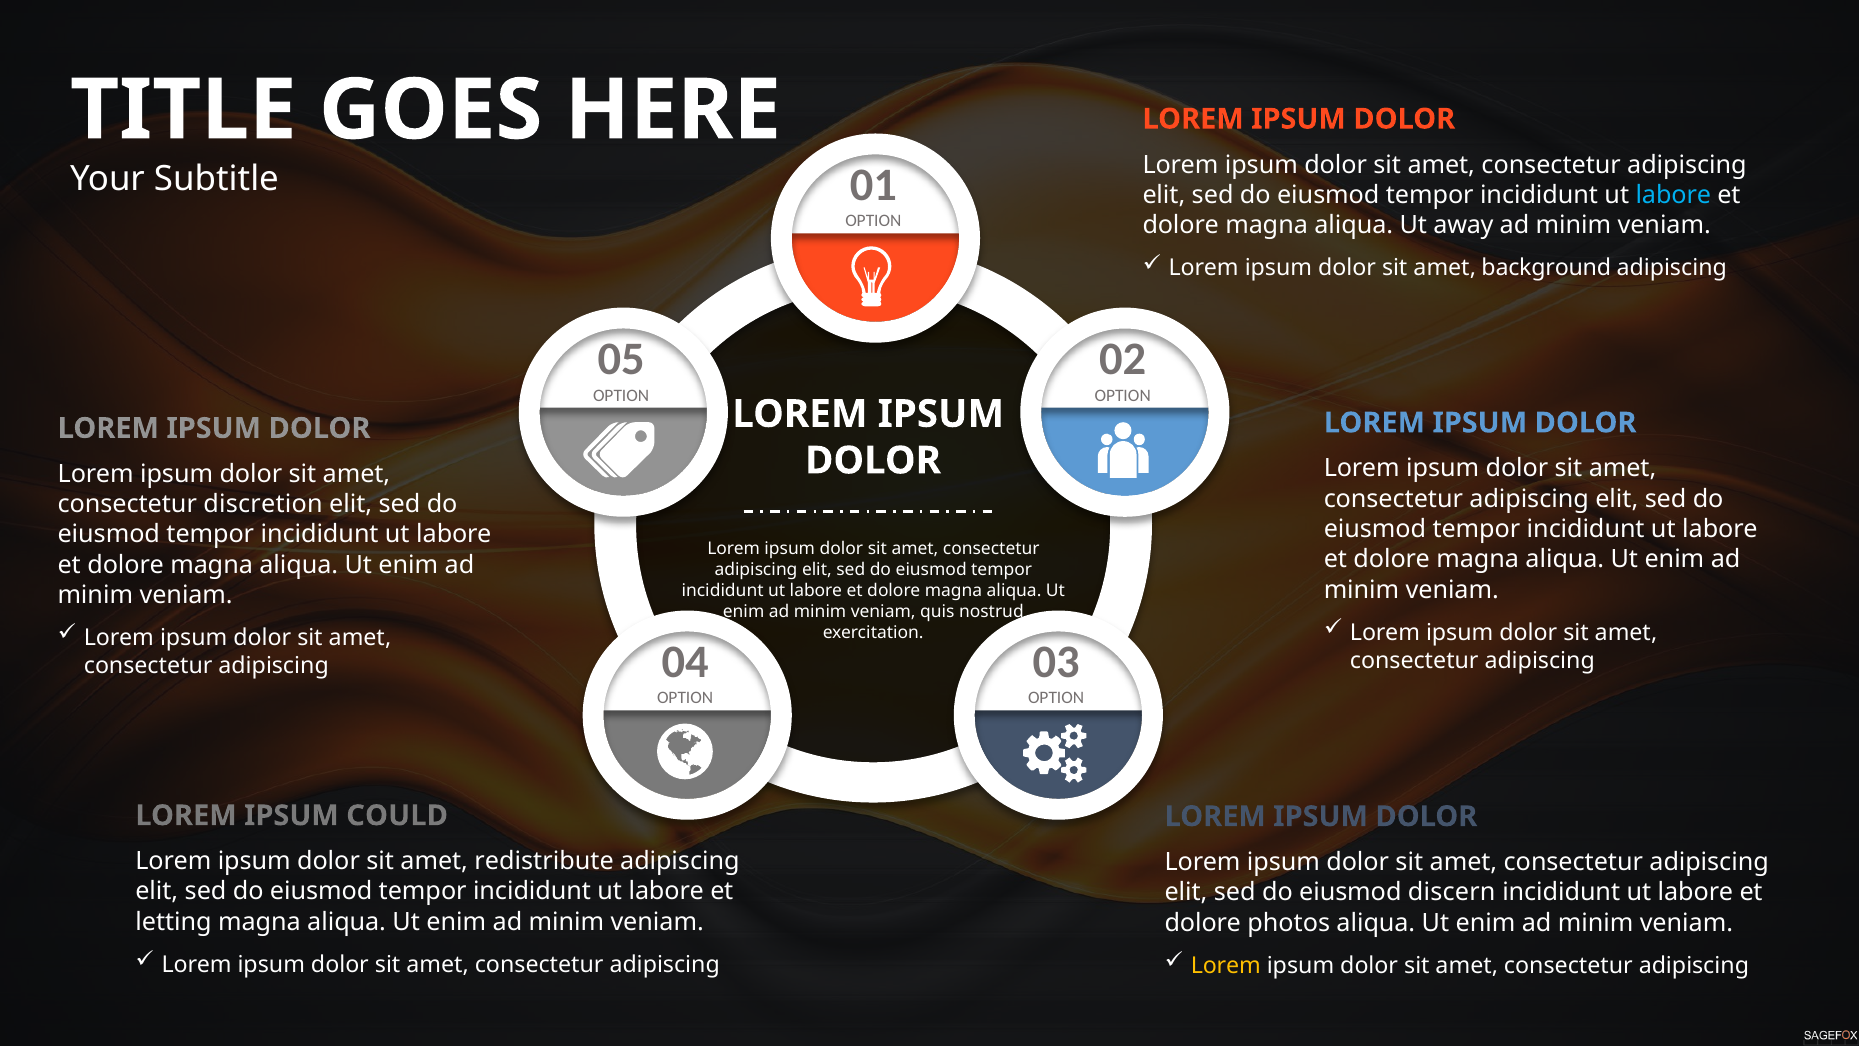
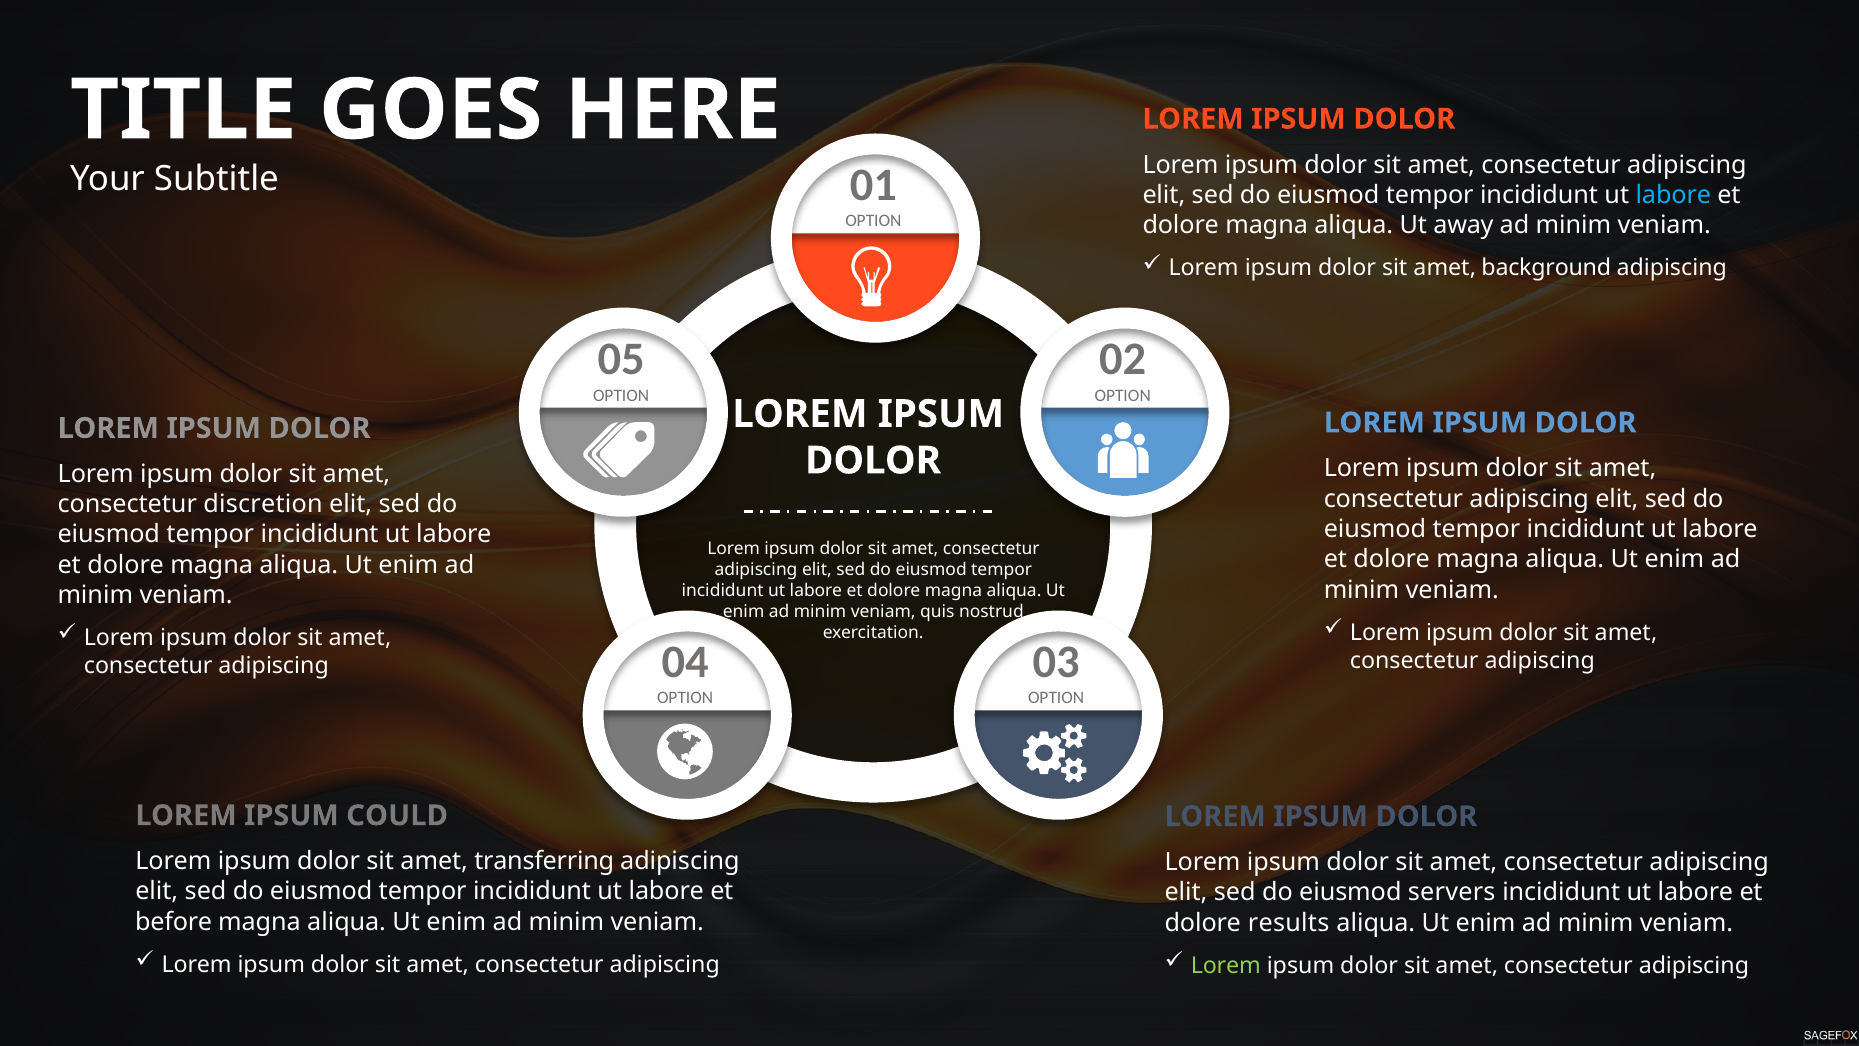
redistribute: redistribute -> transferring (544, 861)
discern: discern -> servers (1452, 892)
letting: letting -> before (174, 922)
photos: photos -> results (1289, 923)
Lorem colour: yellow -> light green (1226, 965)
